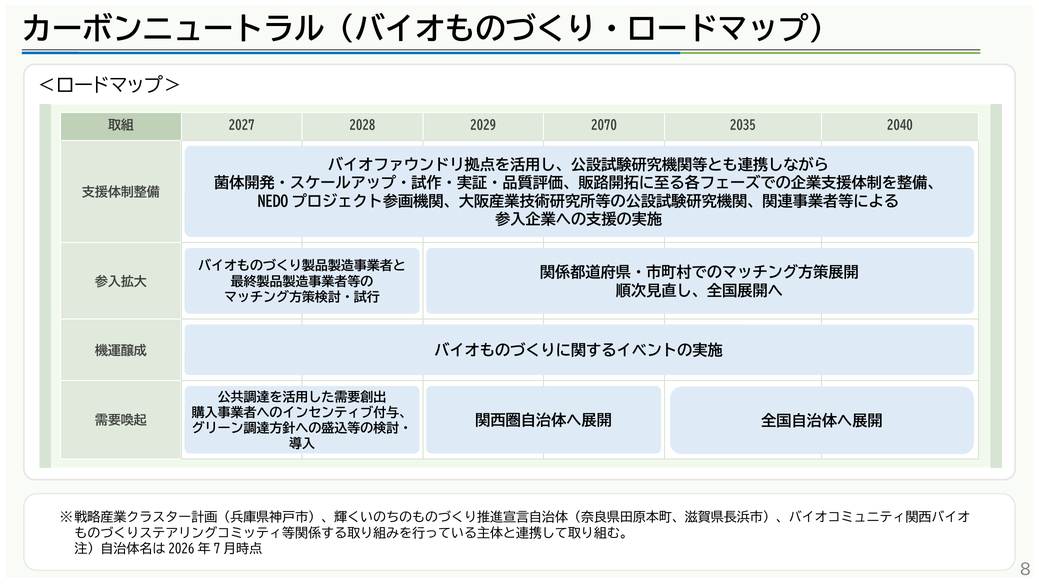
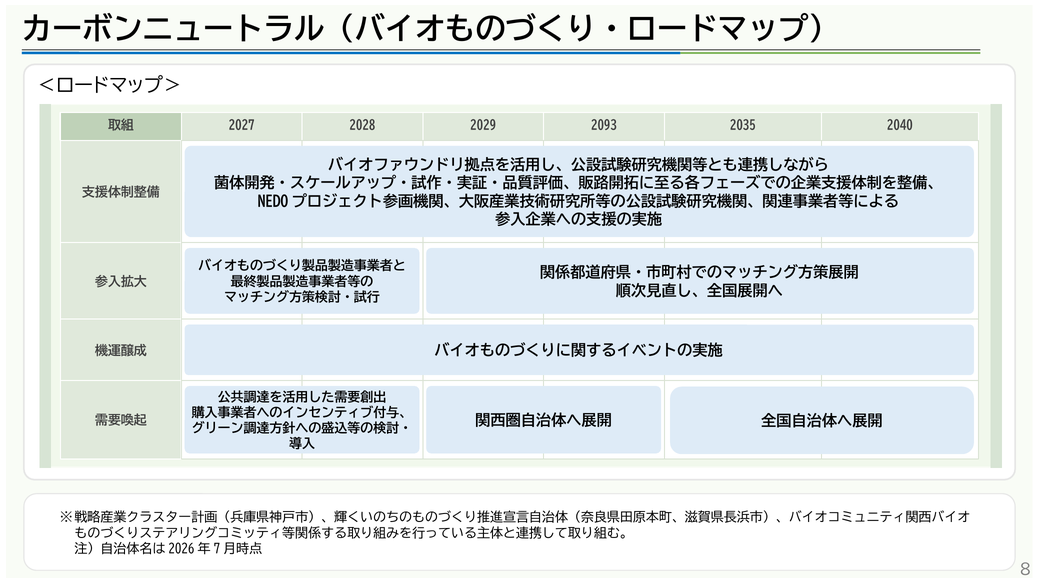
2070: 2070 -> 2093 (604, 125)
